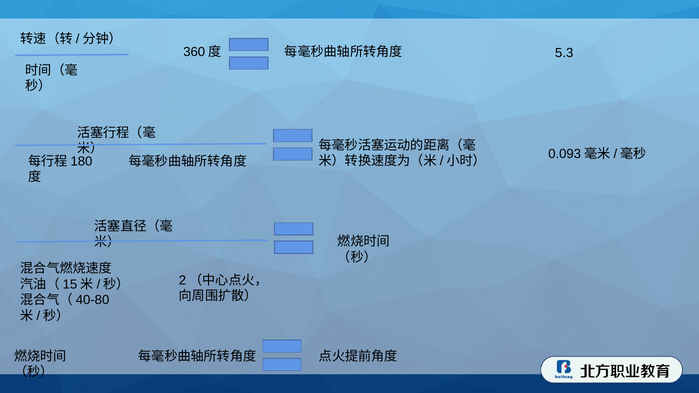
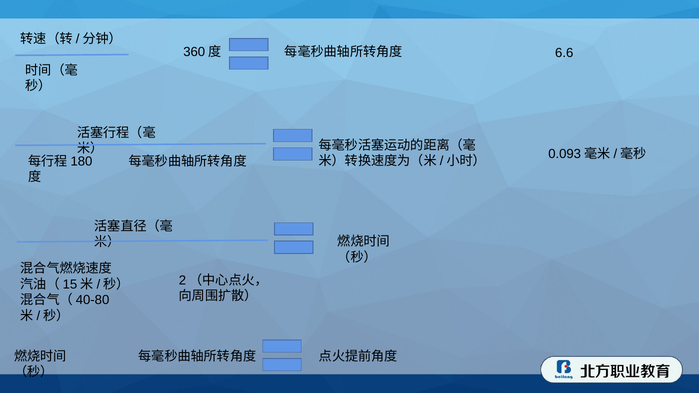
5.3: 5.3 -> 6.6 (564, 53)
